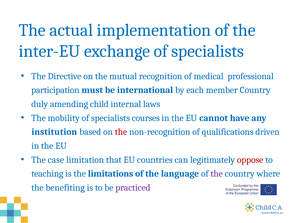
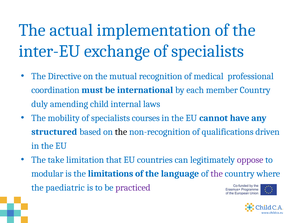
participation: participation -> coordination (55, 90)
institution: institution -> structured (54, 132)
the colour: red -> black (121, 132)
case: case -> take (56, 160)
oppose colour: red -> purple (250, 160)
teaching: teaching -> modular (47, 173)
benefiting: benefiting -> paediatric (65, 187)
